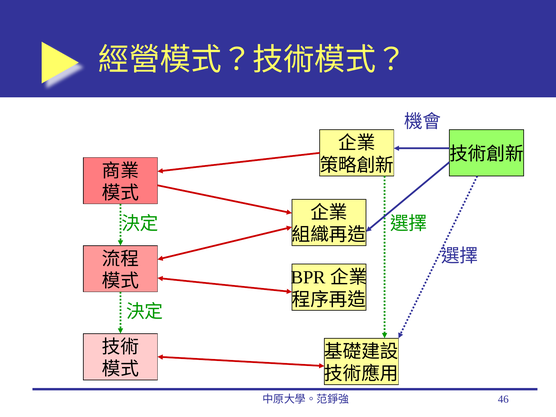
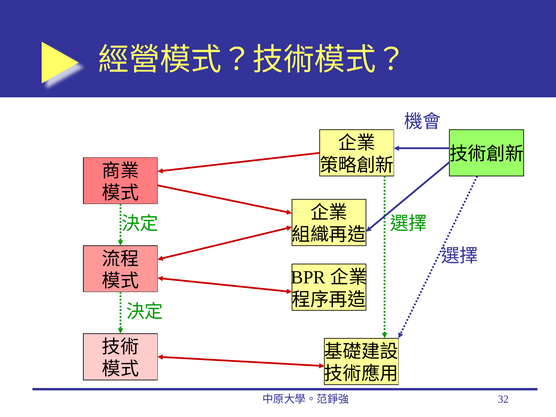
46: 46 -> 32 (503, 399)
